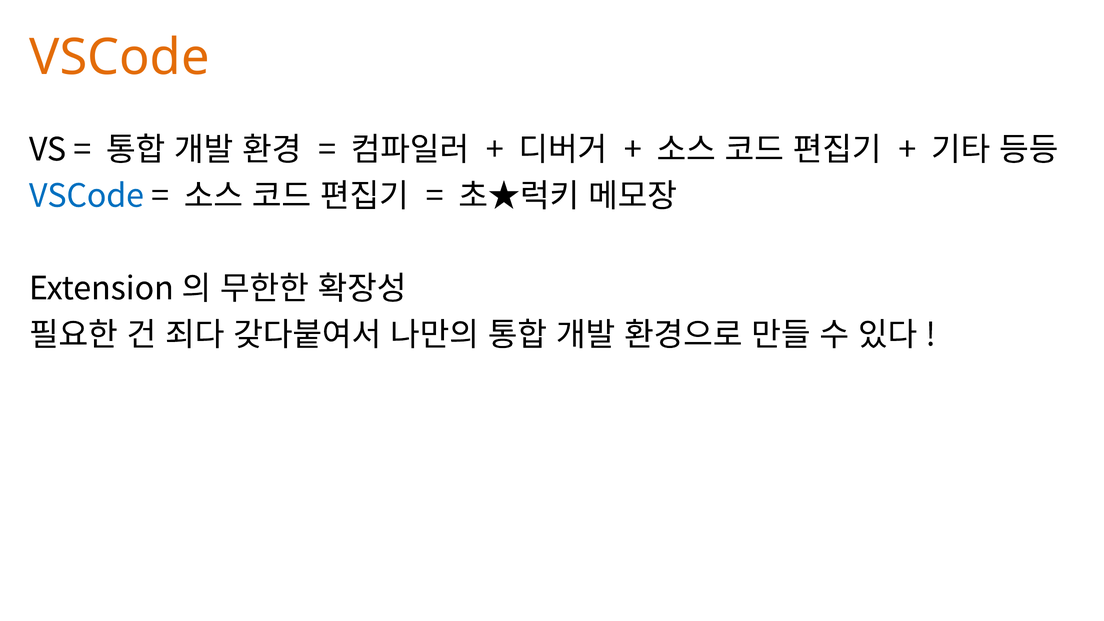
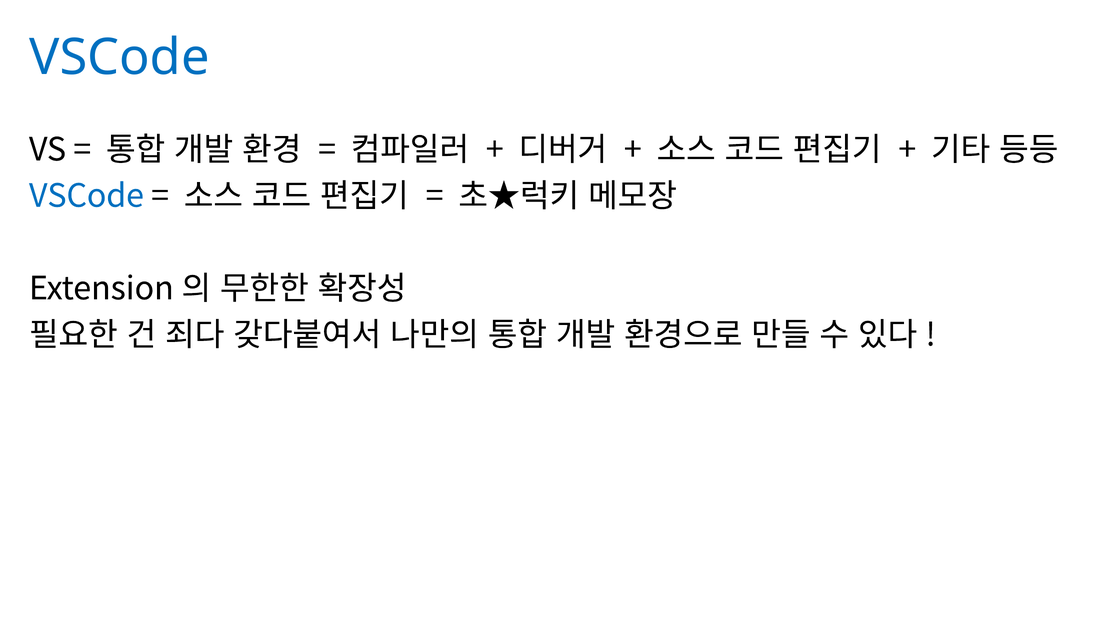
VSCode colour: orange -> blue (119, 57)
